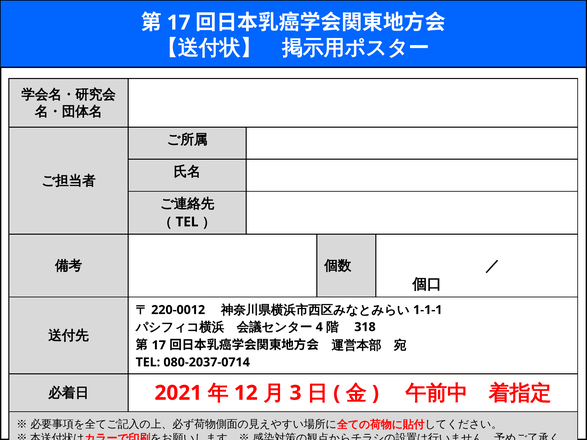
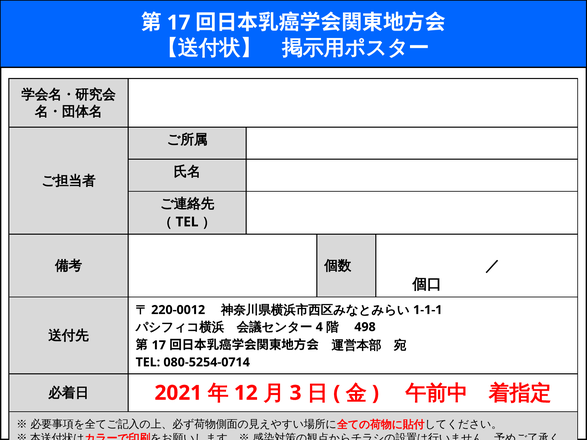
318: 318 -> 498 (365, 327)
080-2037-0714: 080-2037-0714 -> 080-5254-0714 (207, 362)
